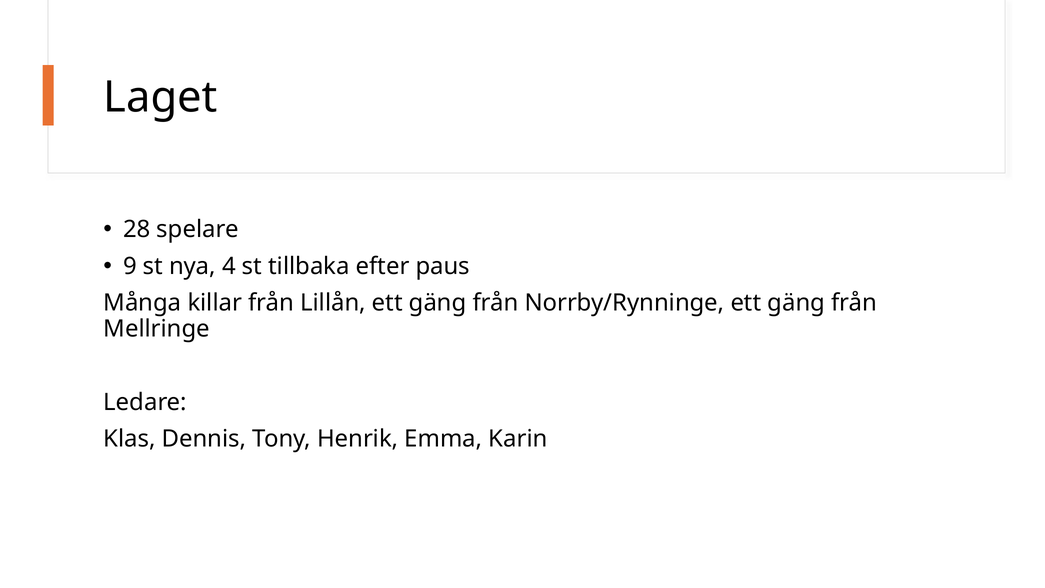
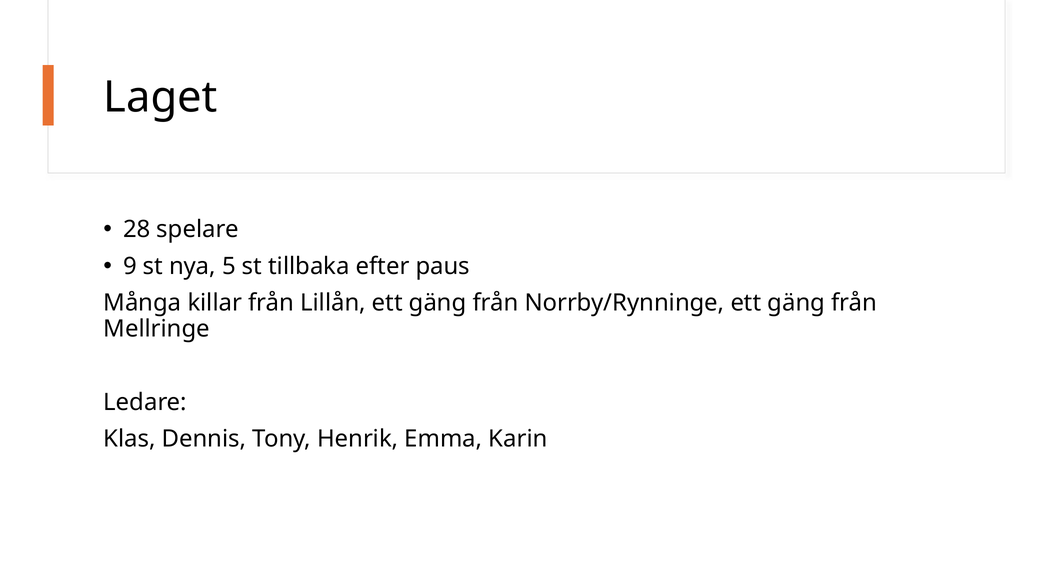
4: 4 -> 5 (229, 266)
